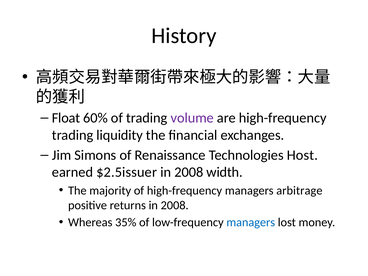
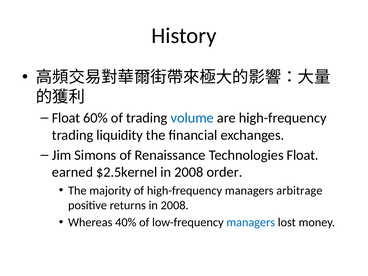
volume colour: purple -> blue (192, 118)
Technologies Host: Host -> Float (303, 155)
$2.5issuer: $2.5issuer -> $2.5kernel (127, 172)
width: width -> order (225, 172)
35%: 35% -> 40% (126, 222)
